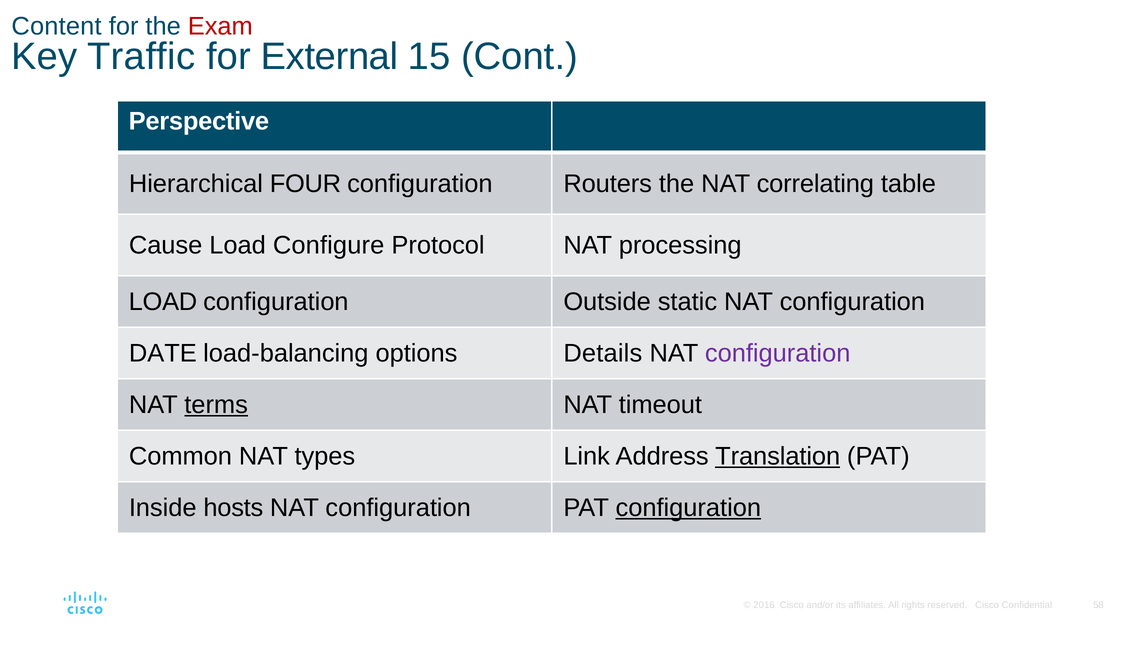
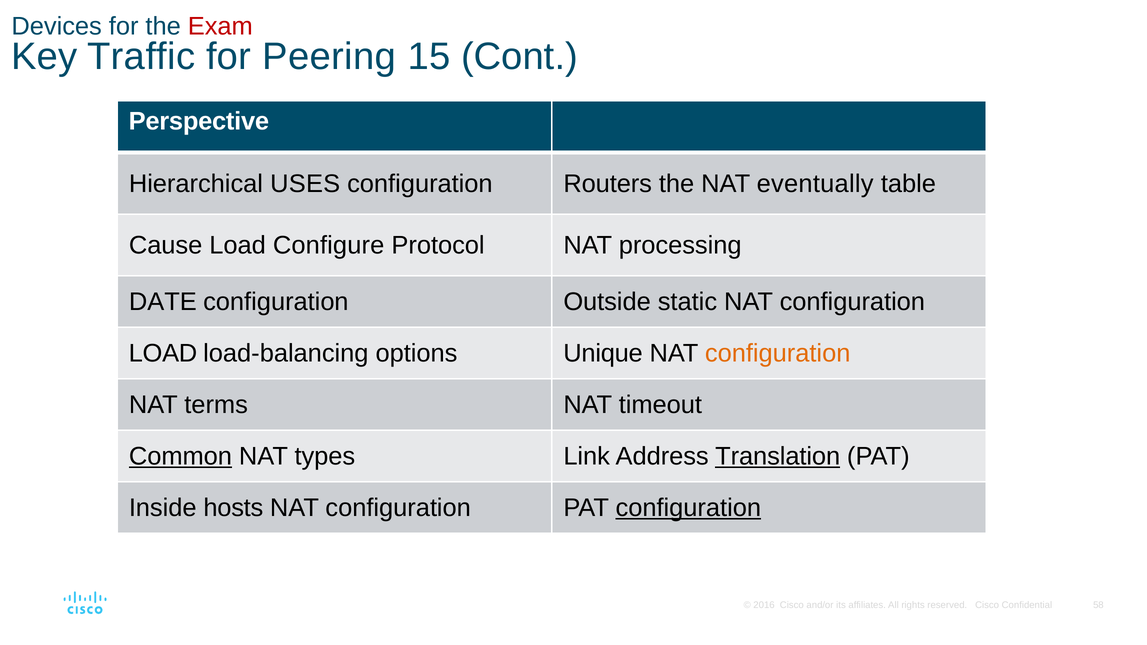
Content: Content -> Devices (57, 26)
External: External -> Peering (329, 56)
FOUR: FOUR -> USES (305, 184)
correlating: correlating -> eventually (815, 184)
LOAD: LOAD -> DATE (163, 302)
DATE: DATE -> LOAD (163, 353)
Details: Details -> Unique (603, 353)
configuration colour: purple -> orange (778, 353)
terms underline: present -> none (216, 405)
Common underline: none -> present (180, 457)
